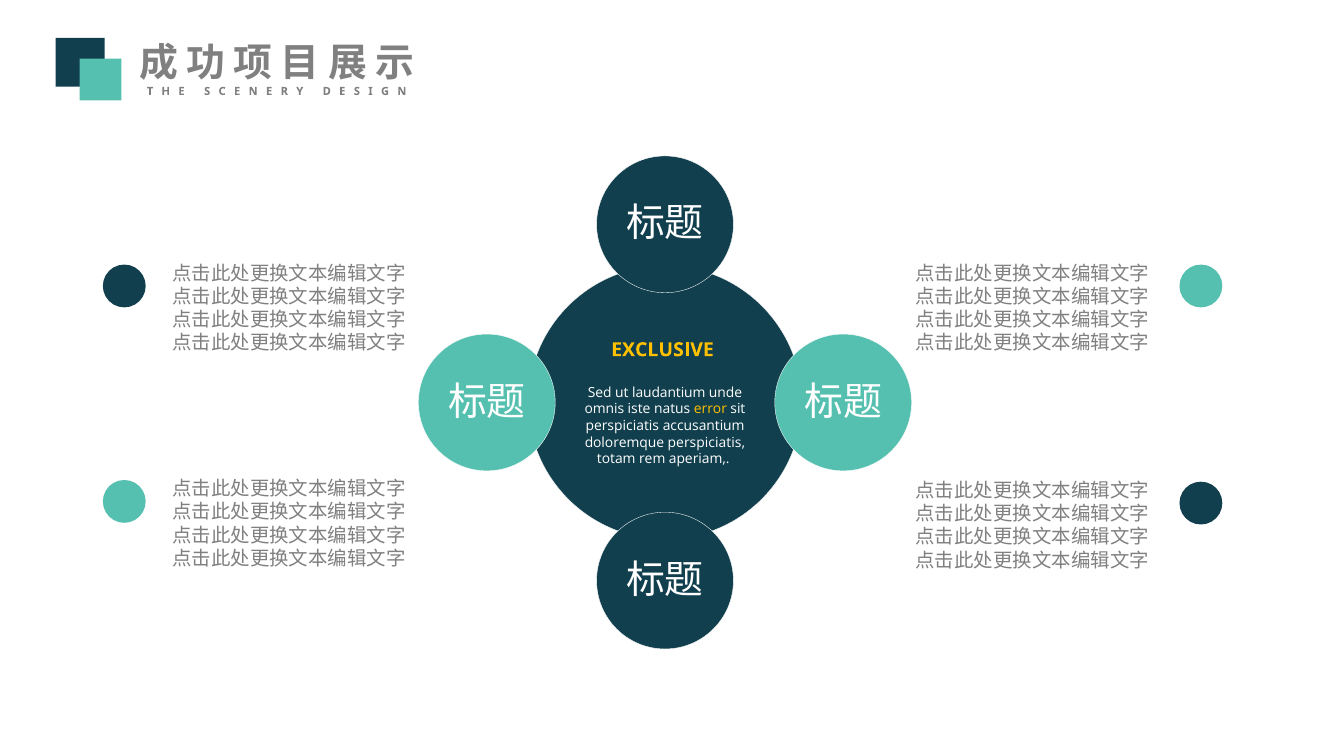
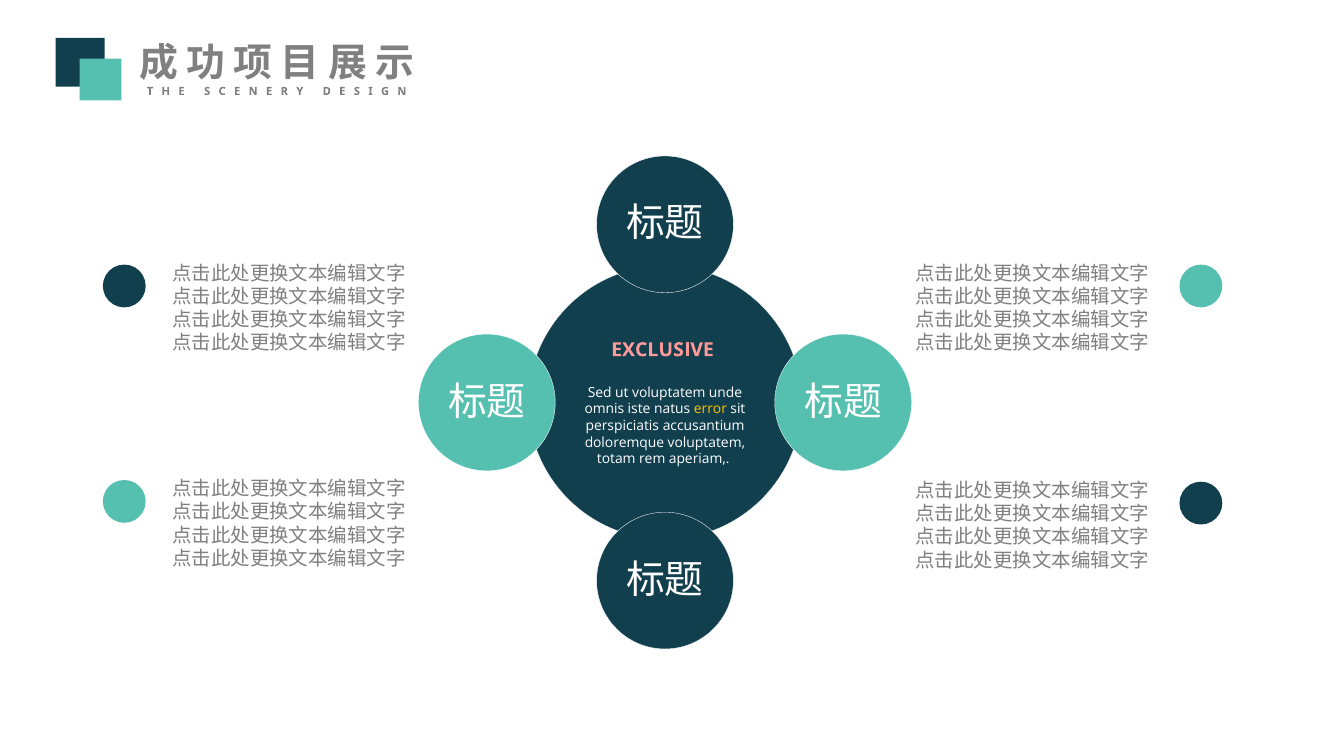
EXCLUSIVE colour: yellow -> pink (662, 350)
ut laudantium: laudantium -> voluptatem (669, 393)
doloremque perspiciatis: perspiciatis -> voluptatem (706, 443)
